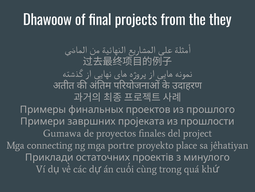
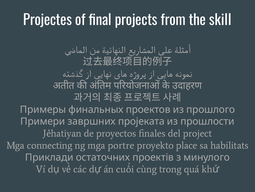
Dhawoow: Dhawoow -> Projectes (47, 20)
they: they -> skill (220, 20)
Gumawa: Gumawa -> Jêhatiyan (62, 133)
jêhatiyan: jêhatiyan -> habilitats (229, 145)
